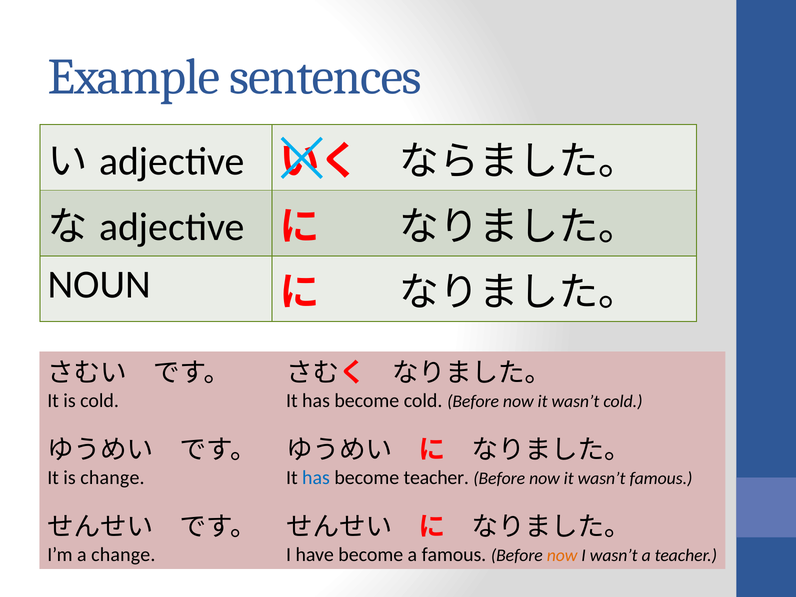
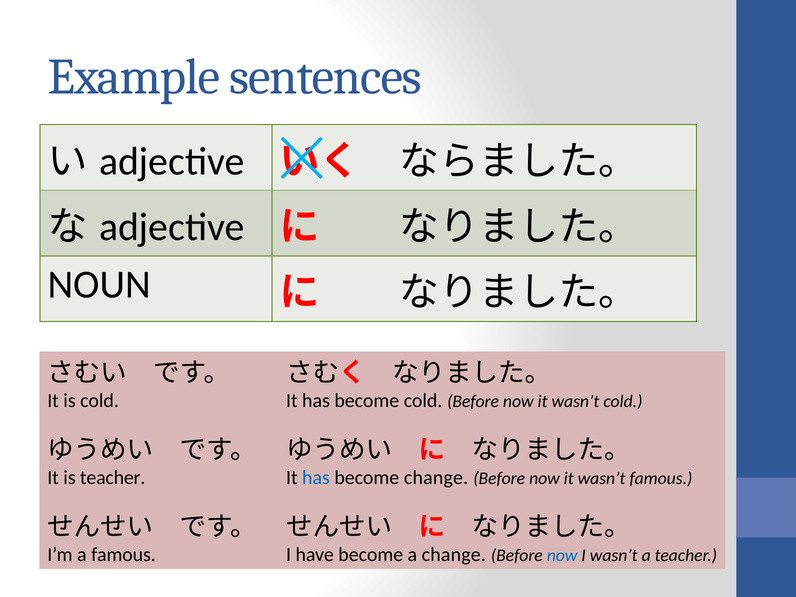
is change: change -> teacher (113, 478)
become teacher: teacher -> change (436, 478)
a change: change -> famous (123, 554)
a famous: famous -> change (454, 554)
now colour: orange -> blue (562, 555)
